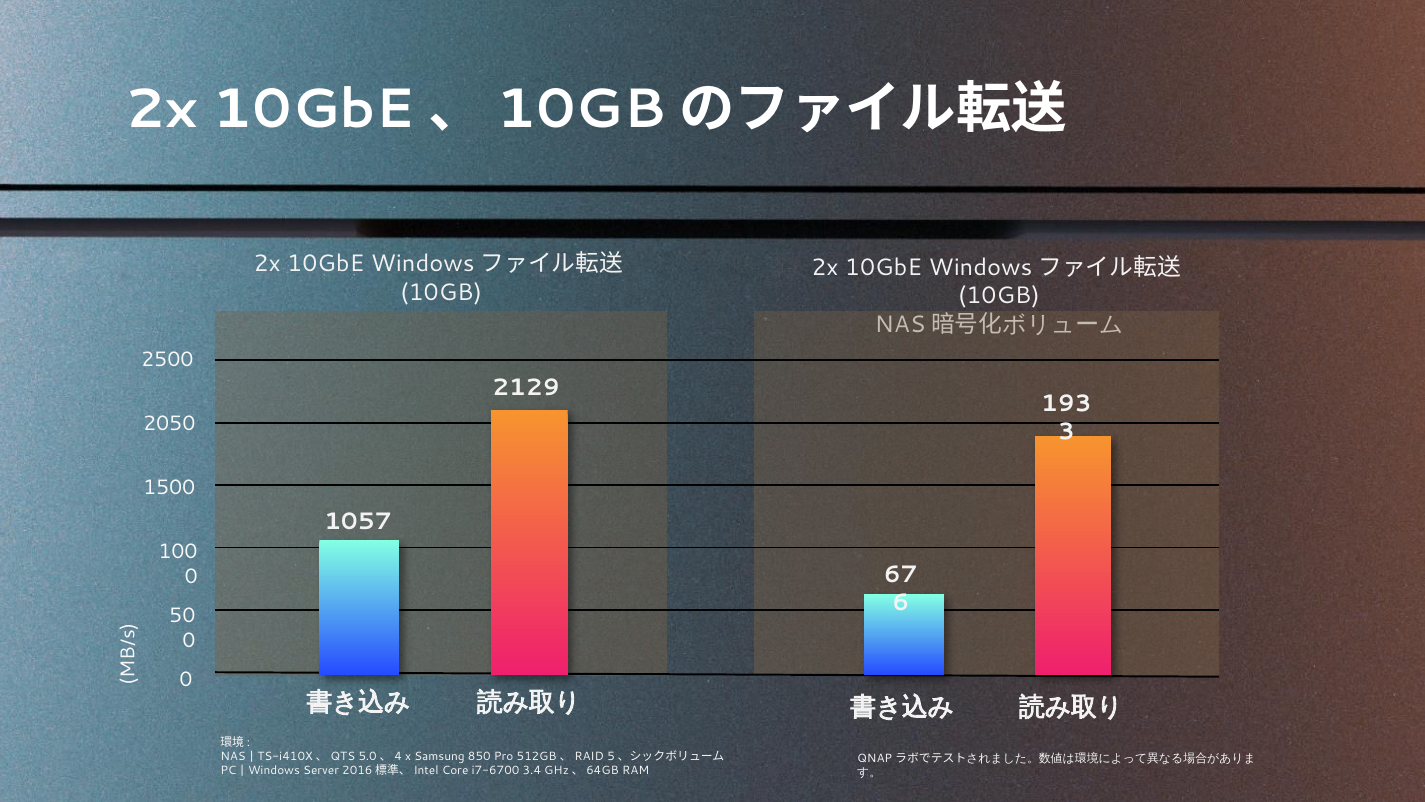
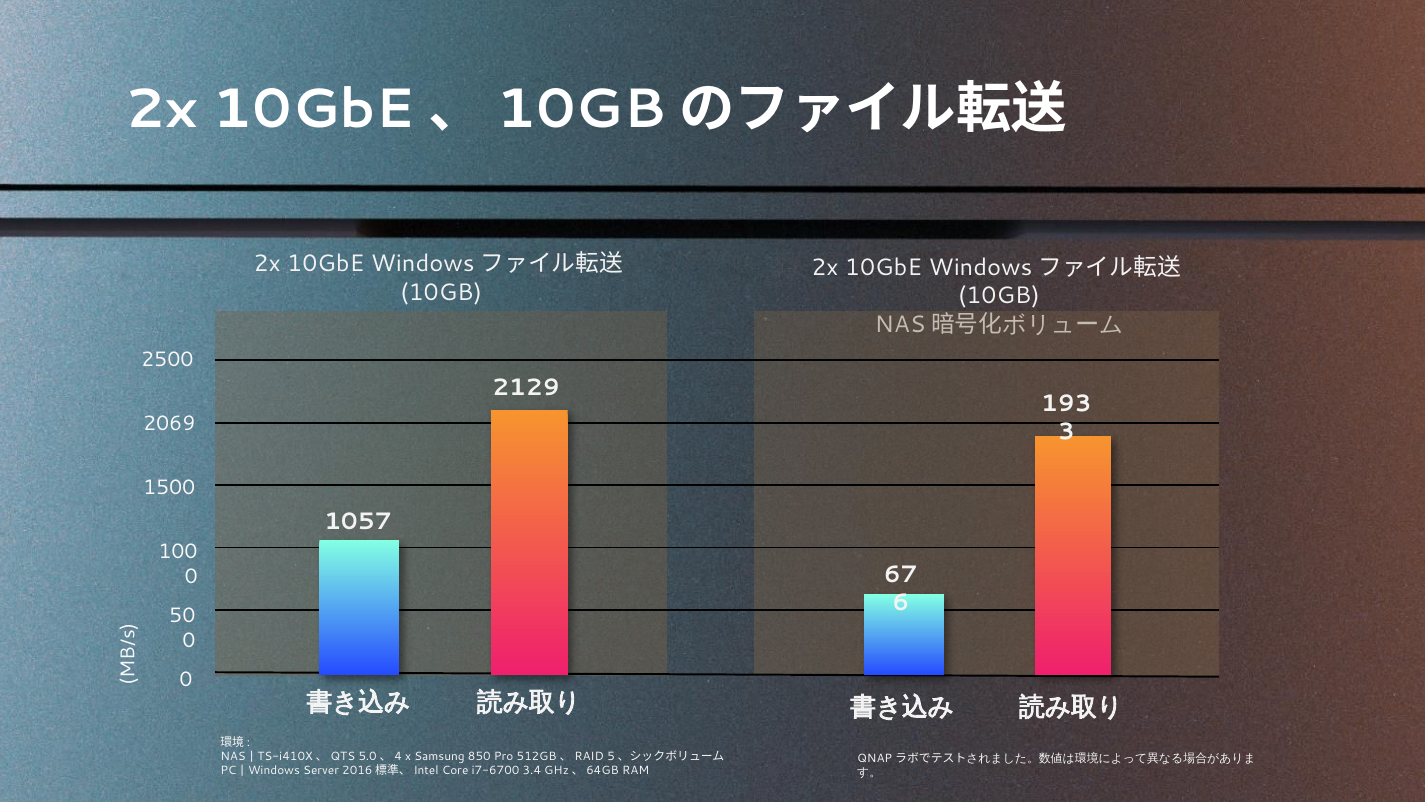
2050: 2050 -> 2069 (169, 423)
